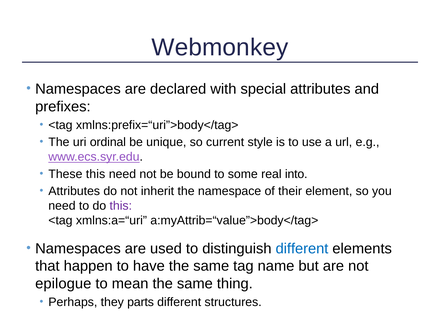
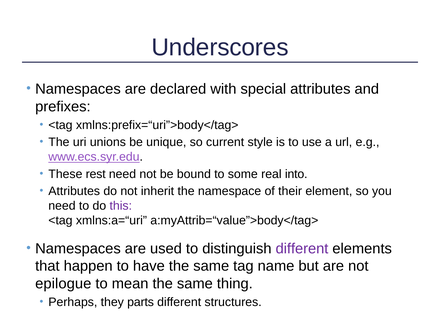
Webmonkey: Webmonkey -> Underscores (220, 48)
ordinal: ordinal -> unions (108, 142)
These this: this -> rest (96, 174)
different colour: blue -> purple (302, 249)
